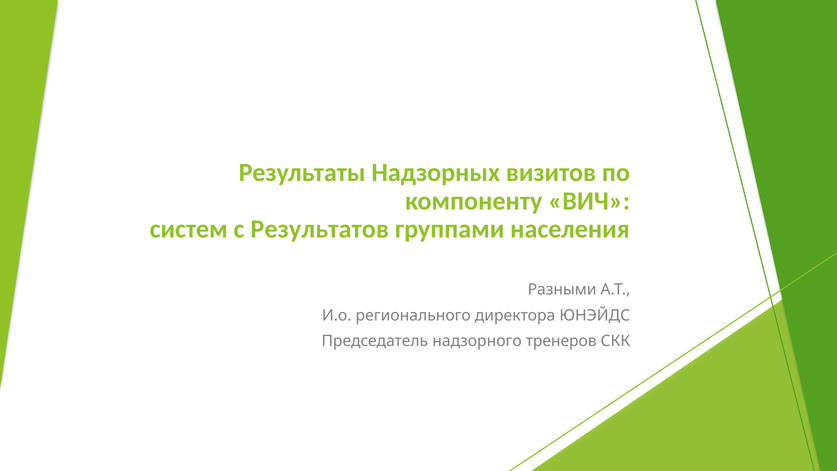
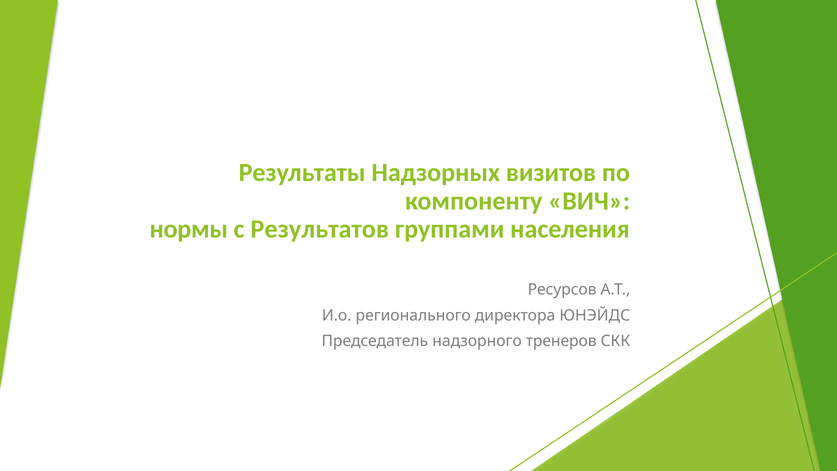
систем: систем -> нормы (189, 229)
Разными: Разными -> Ресурсов (562, 290)
